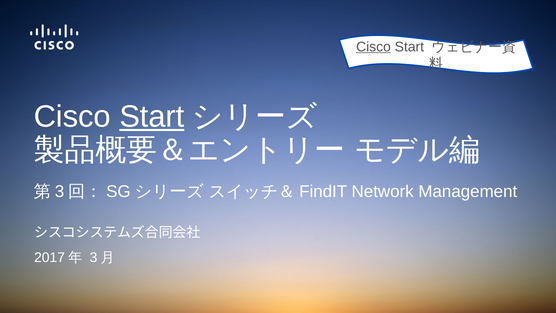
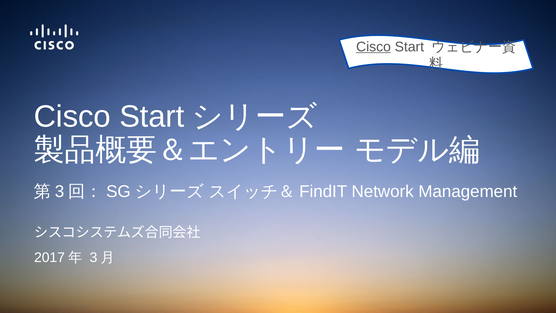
Start underline: present -> none (152, 117)
